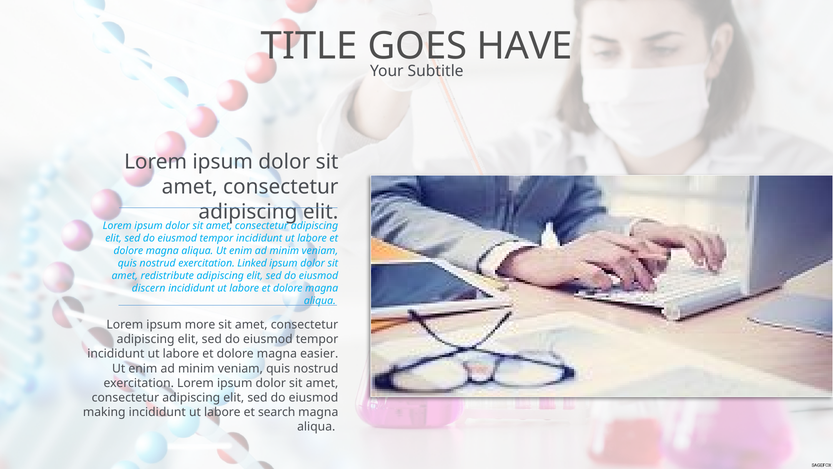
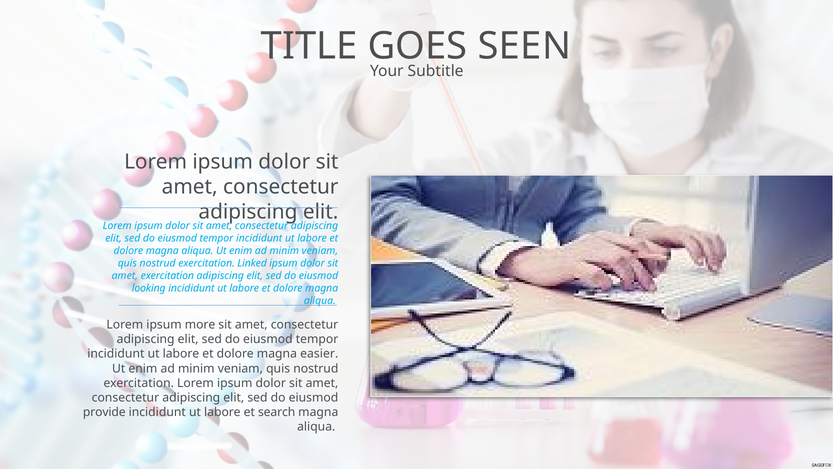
HAVE: HAVE -> SEEN (524, 46)
amet redistribute: redistribute -> exercitation (167, 275)
discern: discern -> looking (149, 288)
making: making -> provide (104, 412)
